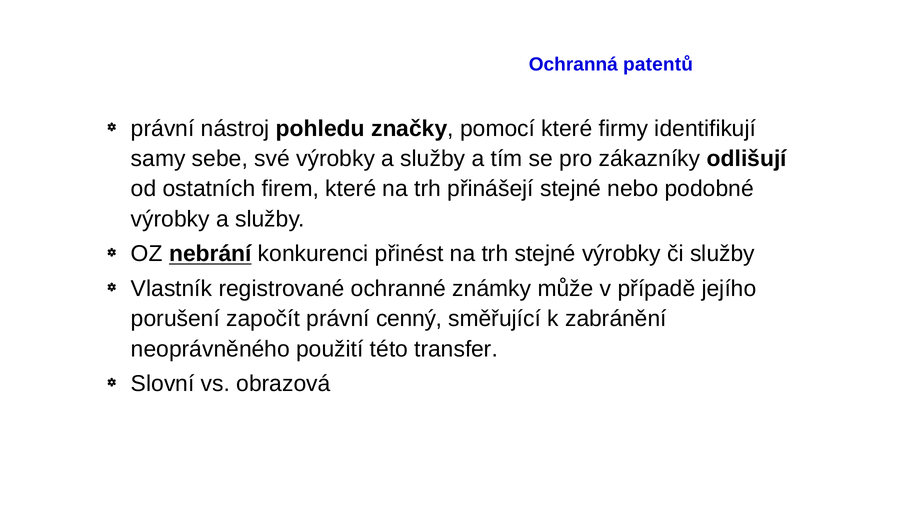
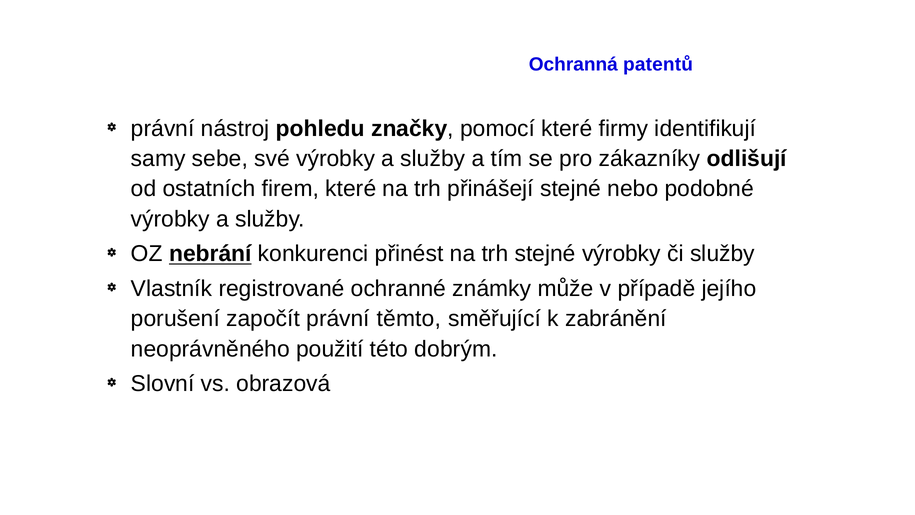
cenný: cenný -> těmto (409, 319)
transfer: transfer -> dobrým (456, 349)
